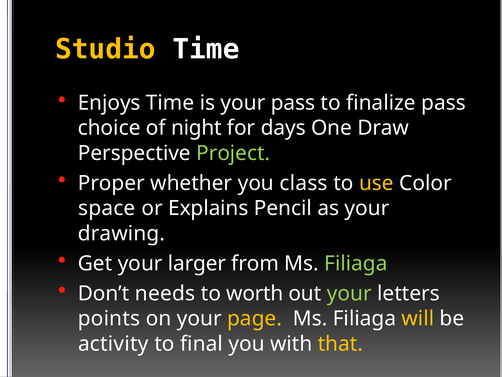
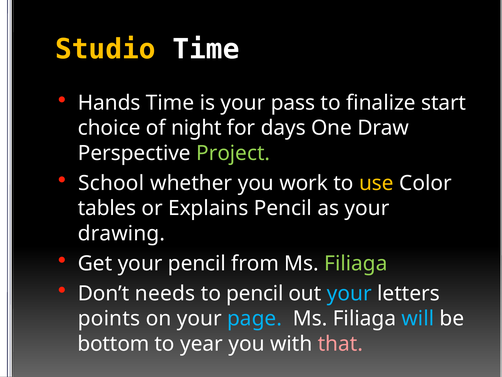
Enjoys: Enjoys -> Hands (109, 103)
finalize pass: pass -> start (444, 103)
Proper: Proper -> School (111, 183)
class: class -> work (304, 183)
space: space -> tables (107, 208)
your larger: larger -> pencil (197, 263)
to worth: worth -> pencil (255, 293)
your colour: light green -> light blue (349, 293)
page colour: yellow -> light blue (255, 318)
will colour: yellow -> light blue (418, 318)
activity: activity -> bottom (113, 343)
final: final -> year (202, 343)
that colour: yellow -> pink (340, 343)
